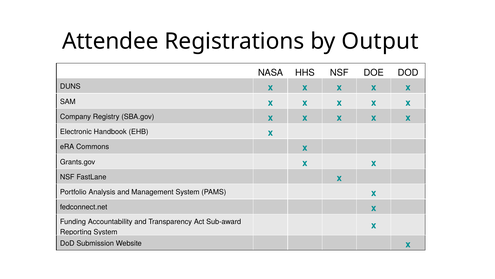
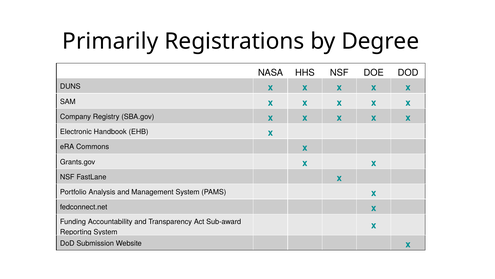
Attendee: Attendee -> Primarily (110, 41)
Output: Output -> Degree (380, 41)
